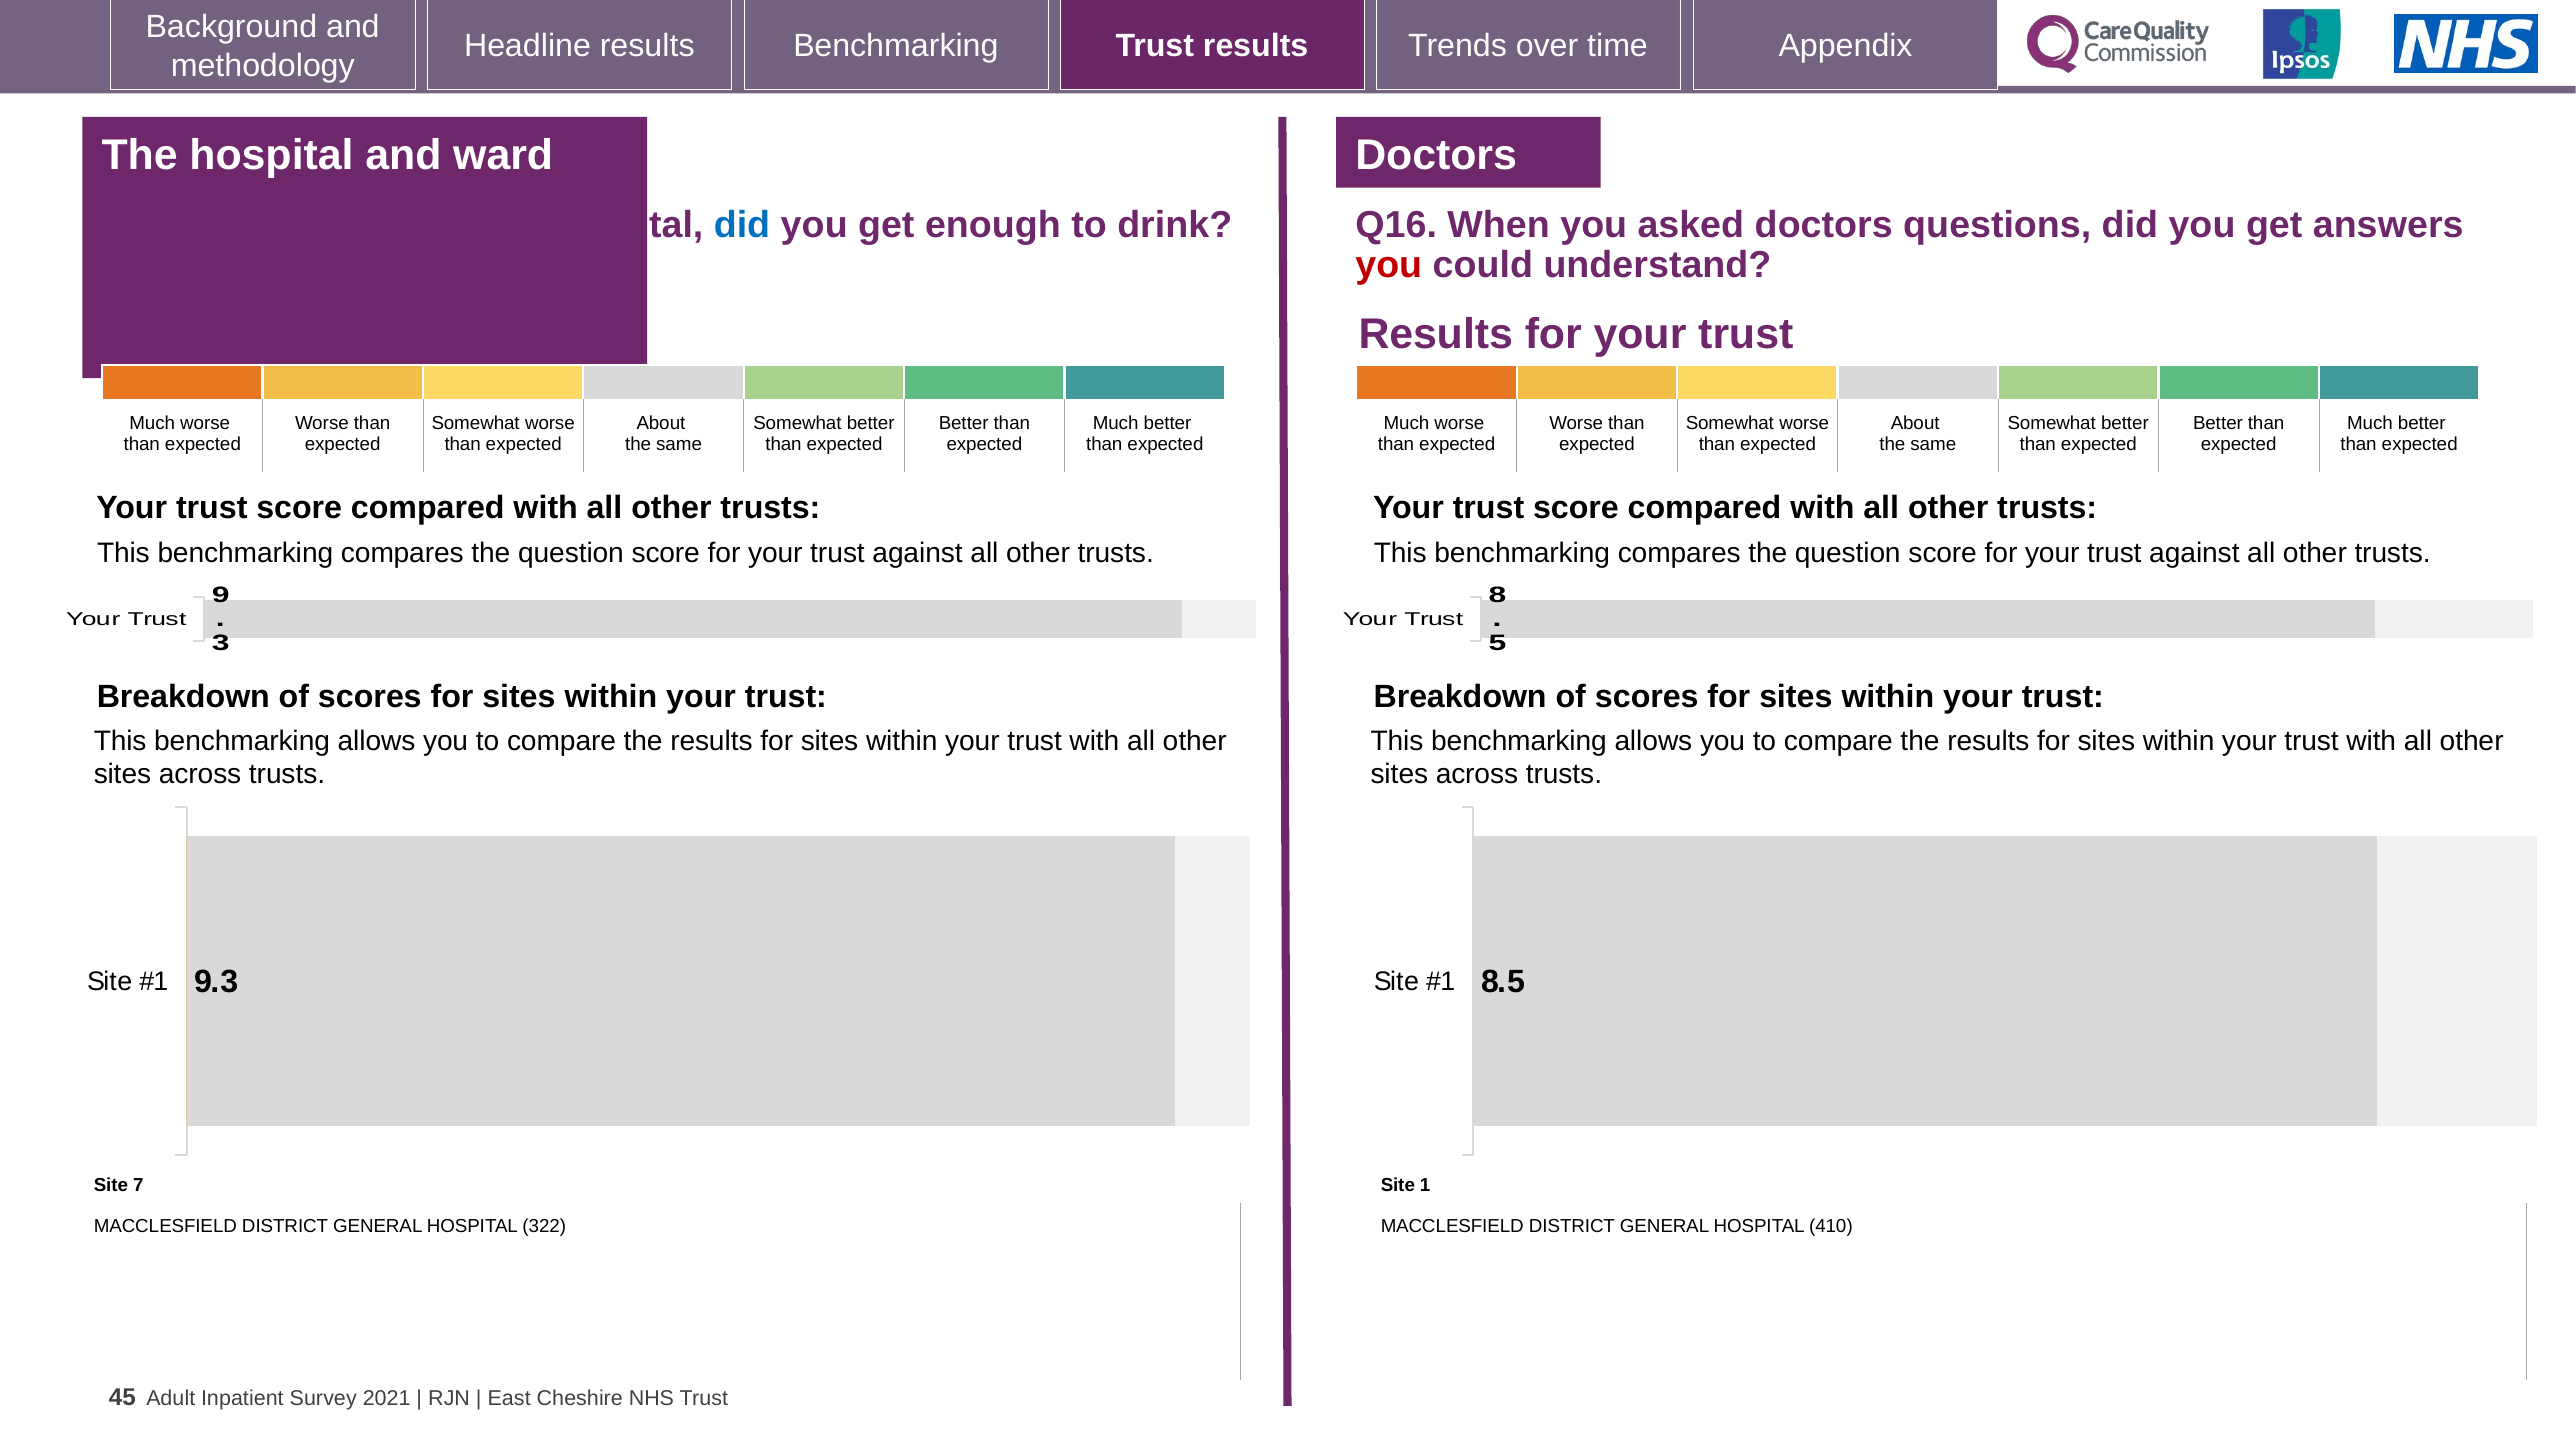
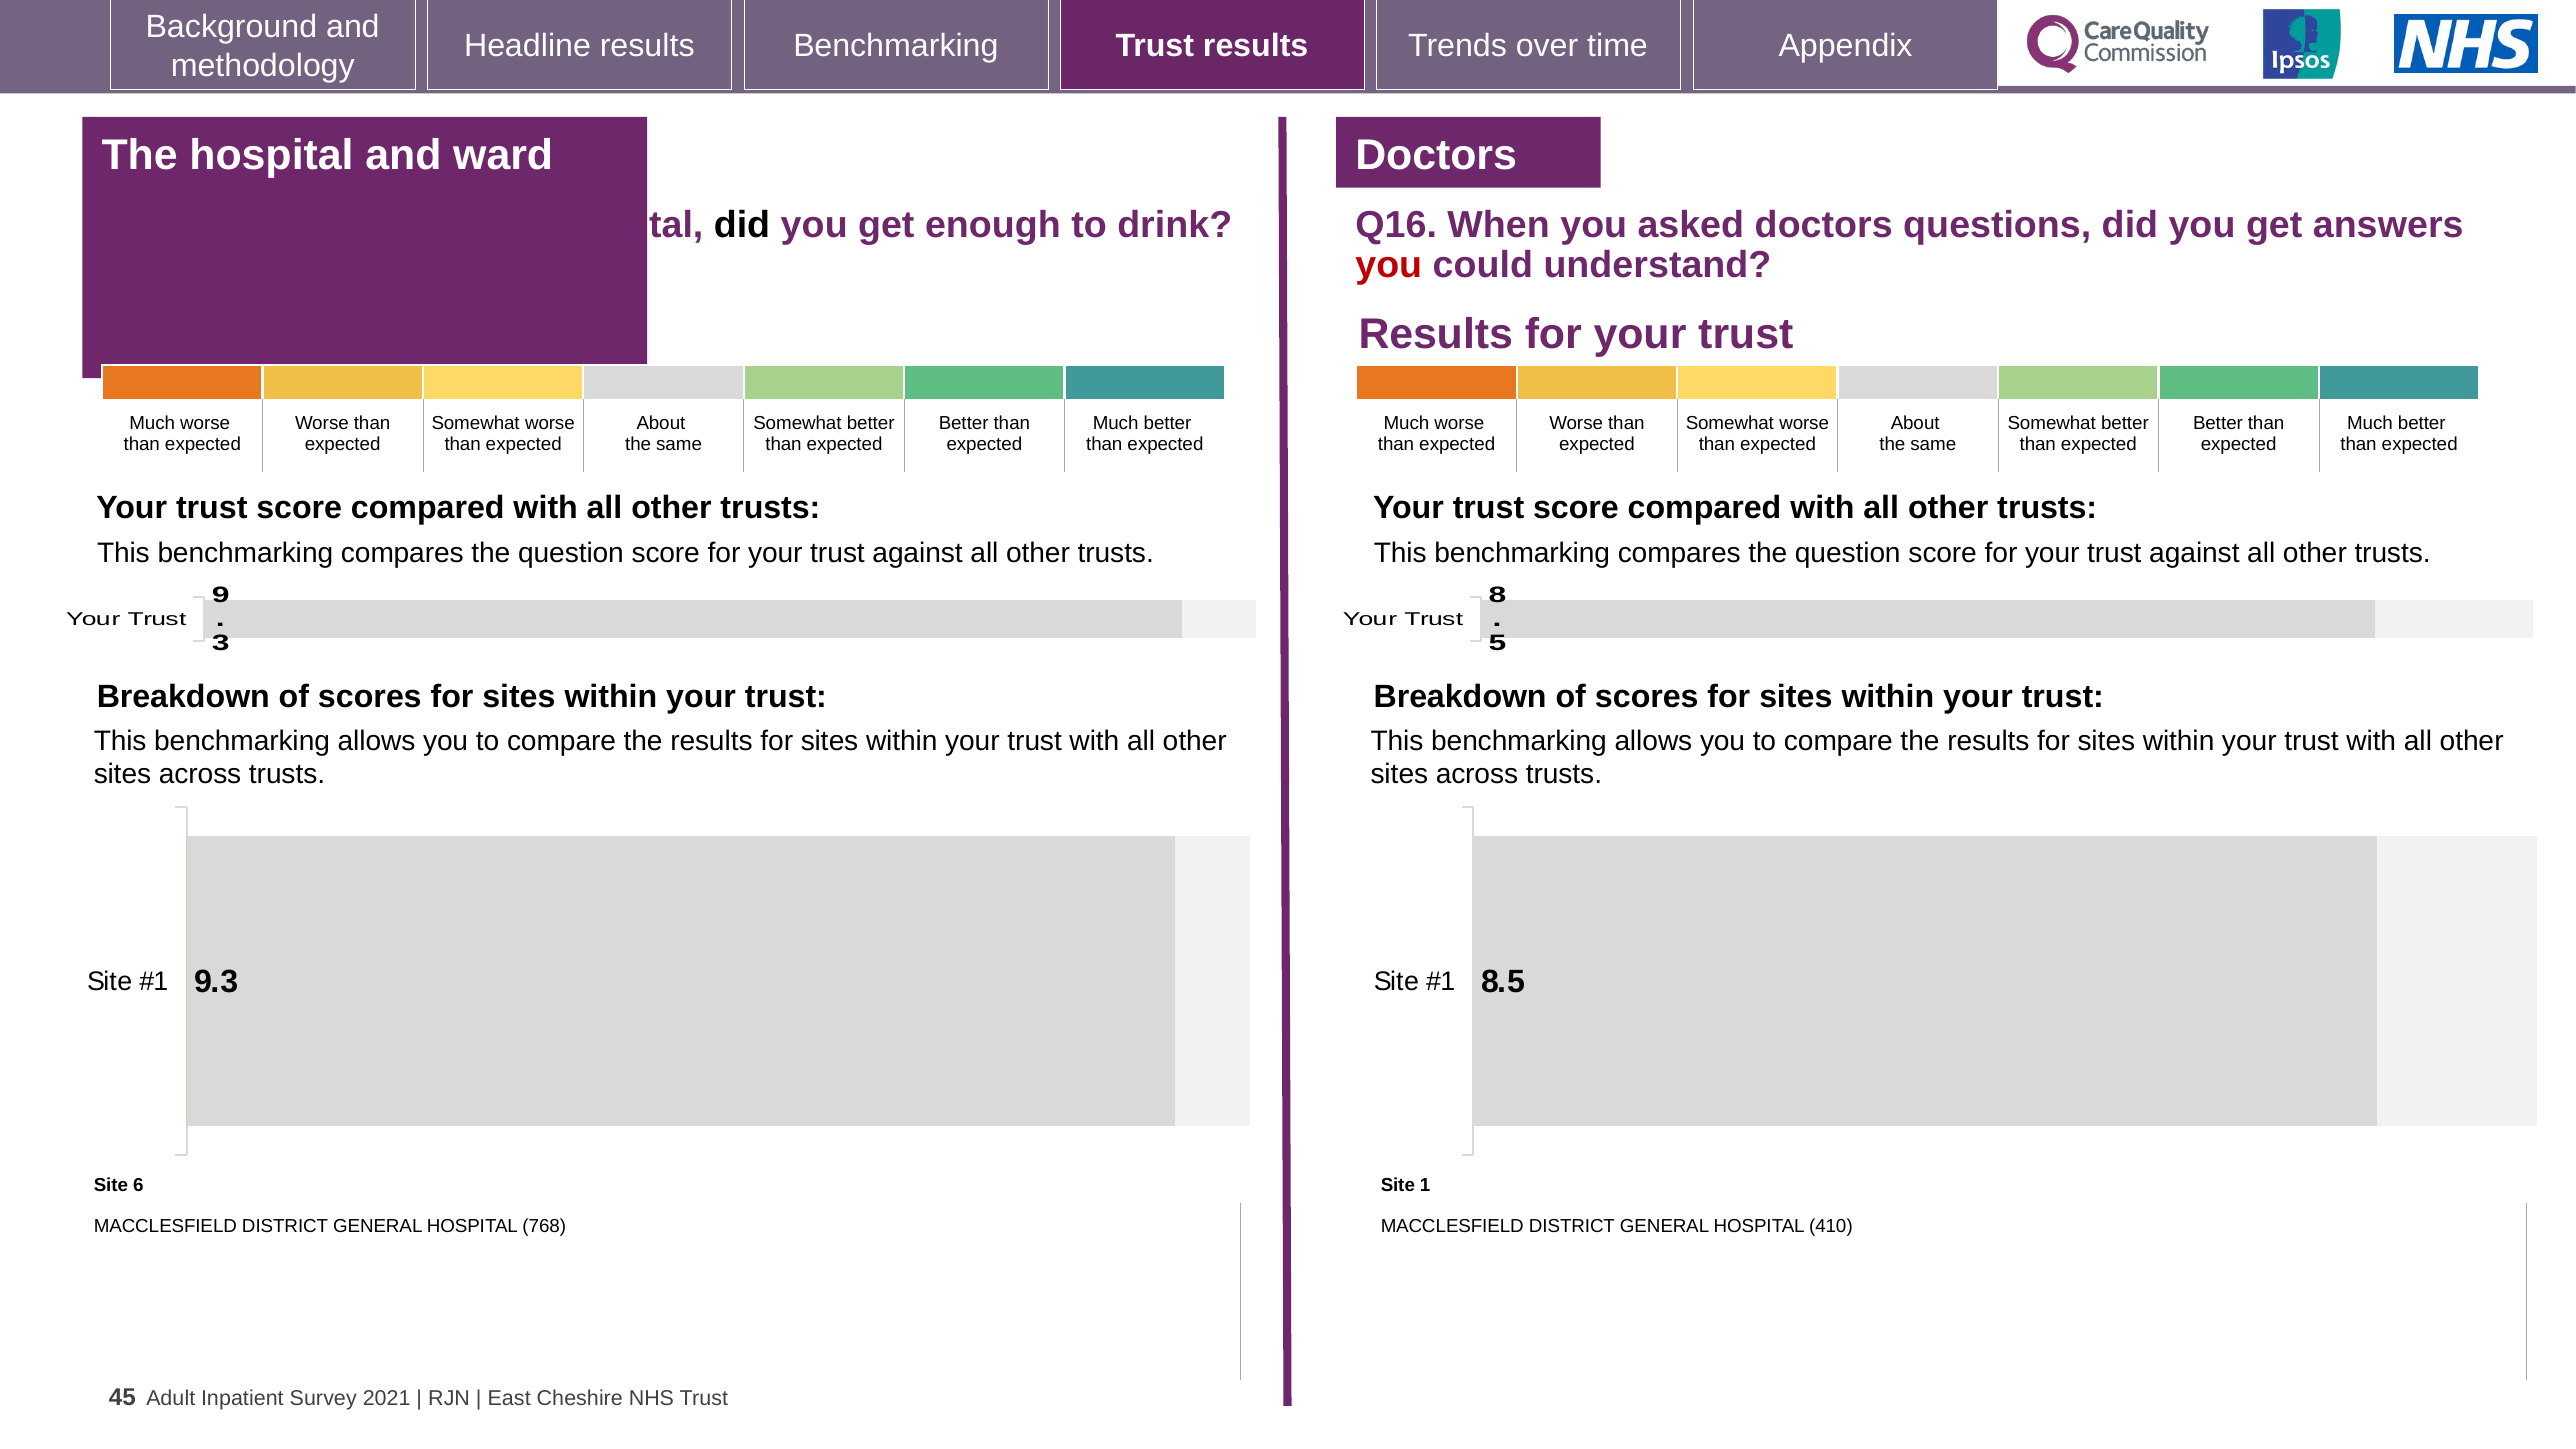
did colour: blue -> black (742, 225)
7: 7 -> 6 (138, 1185)
322: 322 -> 768 (544, 1227)
